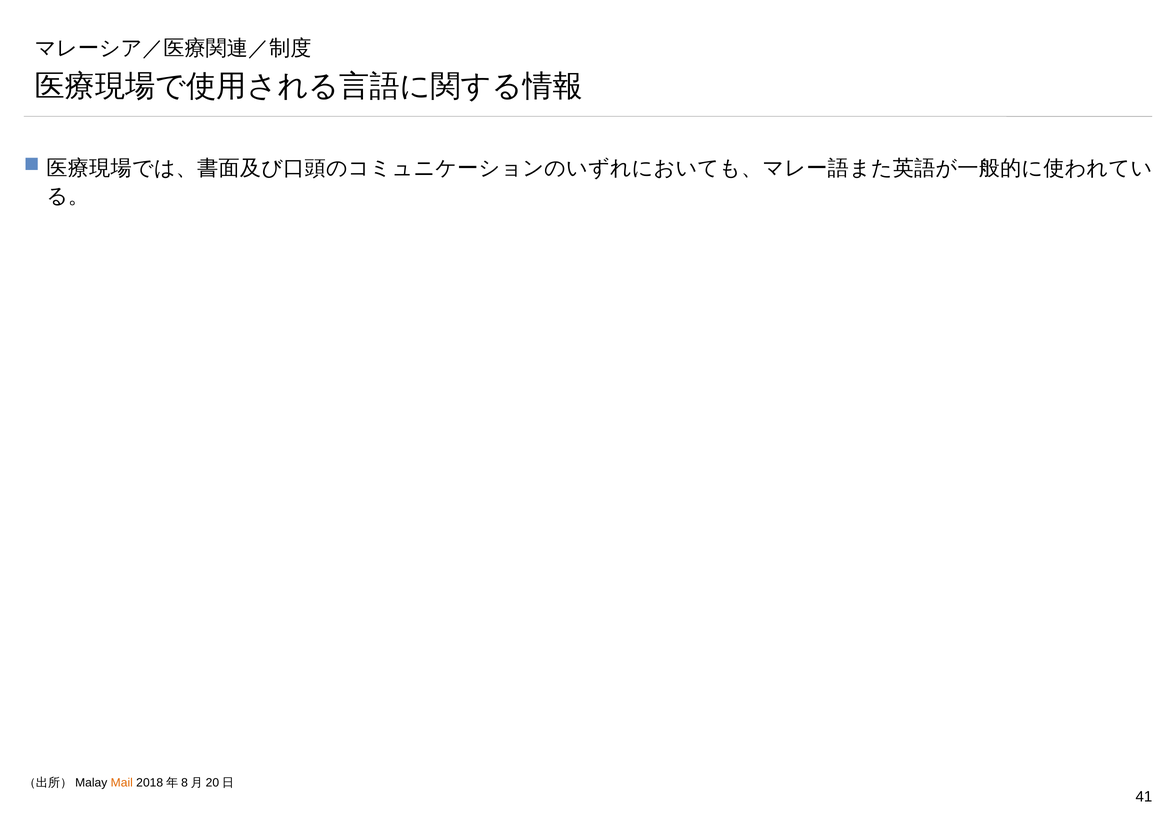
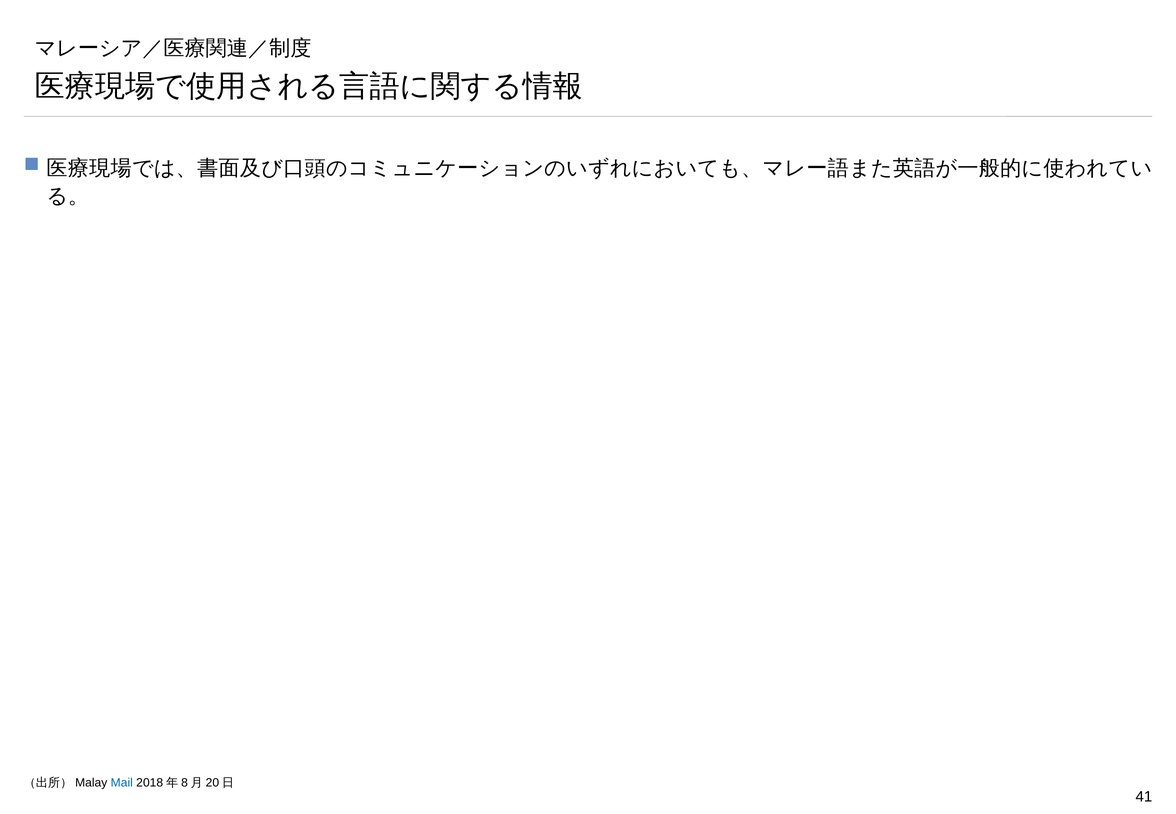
Mail colour: orange -> blue (122, 783)
